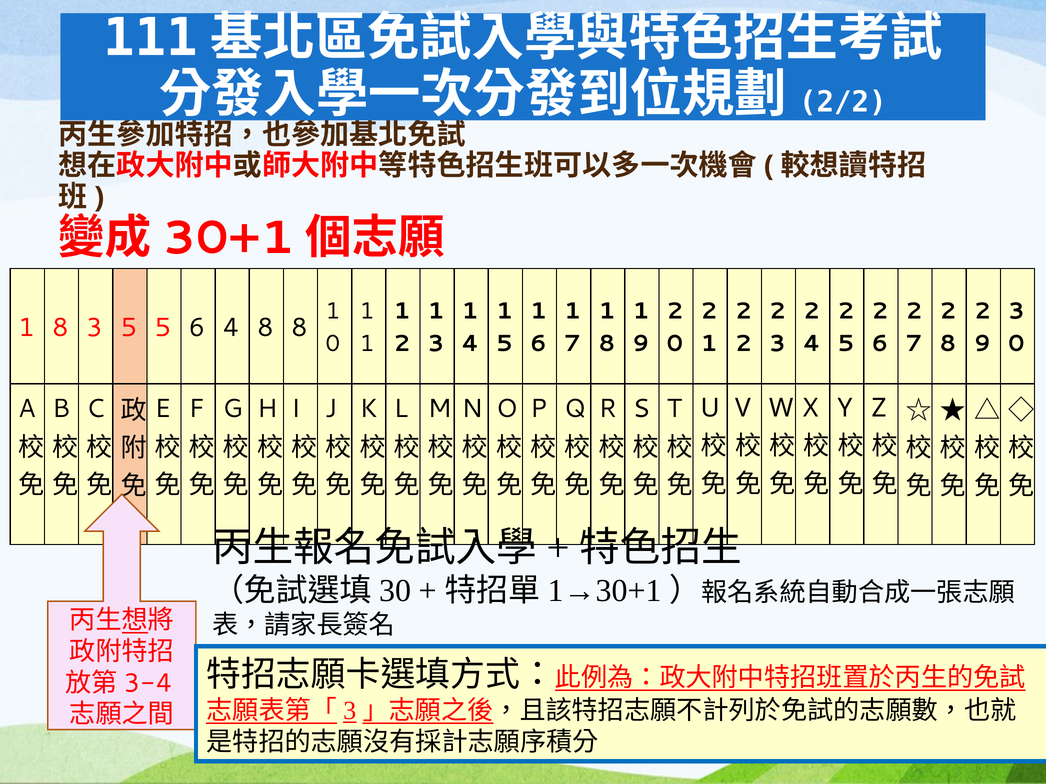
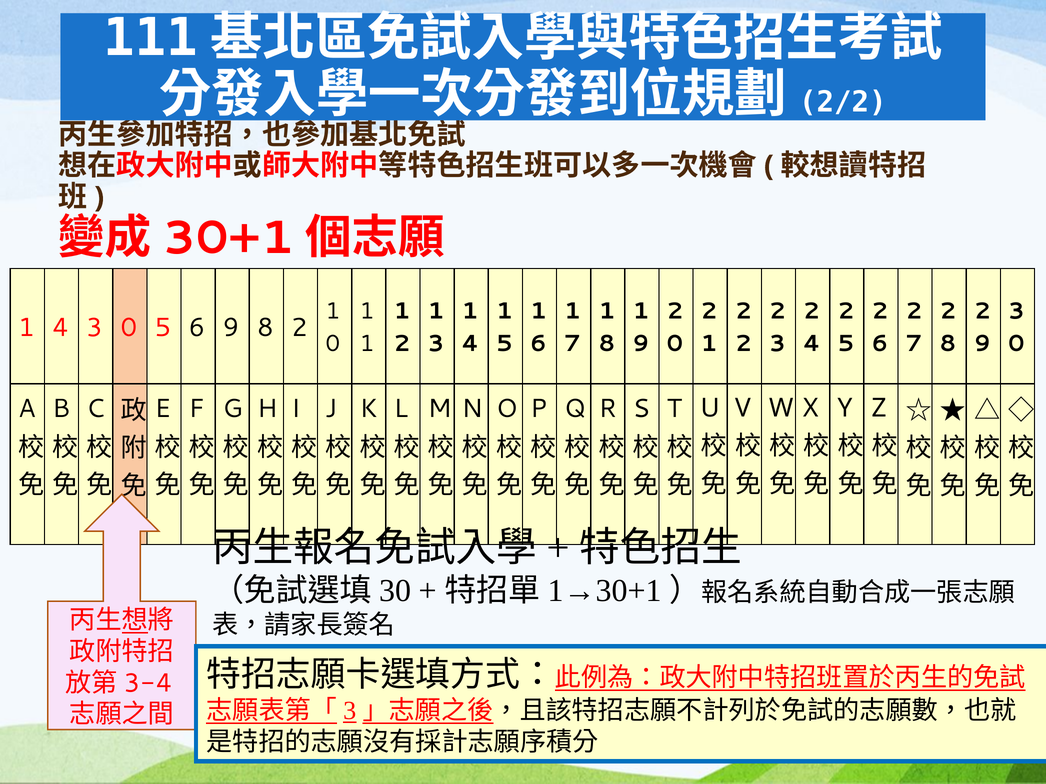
8: 8 -> 4 (61, 328)
5: 5 -> 0 (129, 328)
6 4: 4 -> 9 (231, 328)
8: 8 -> 2 (300, 328)
